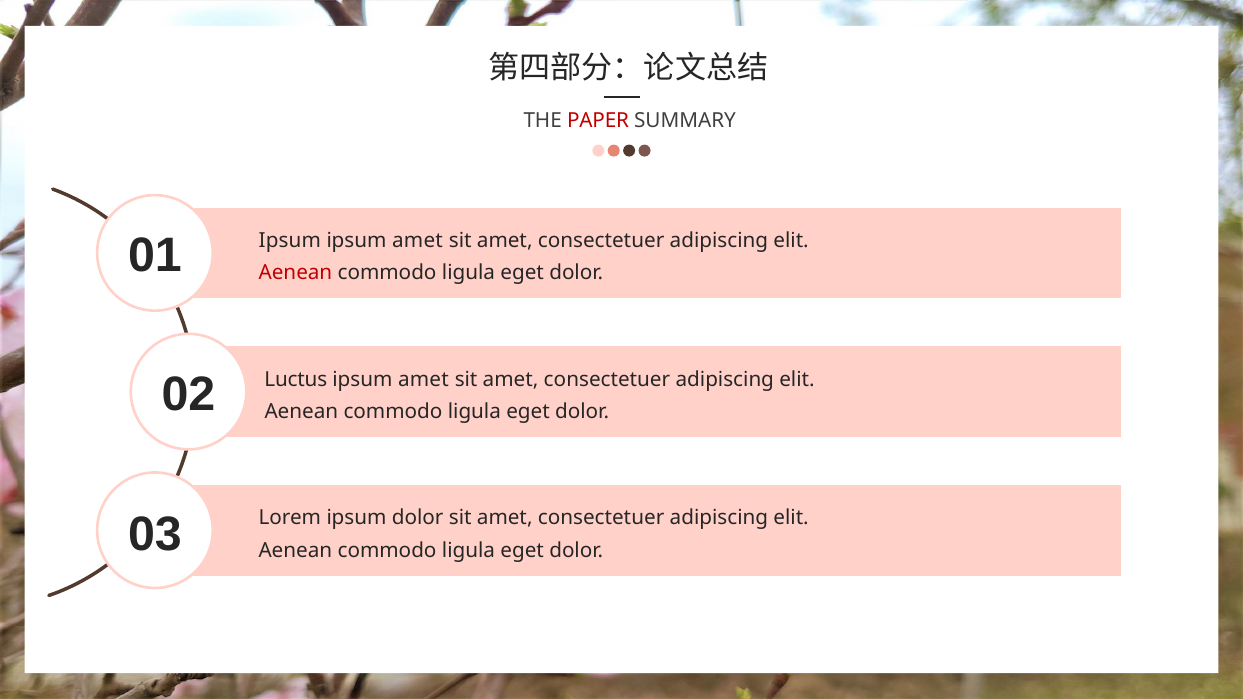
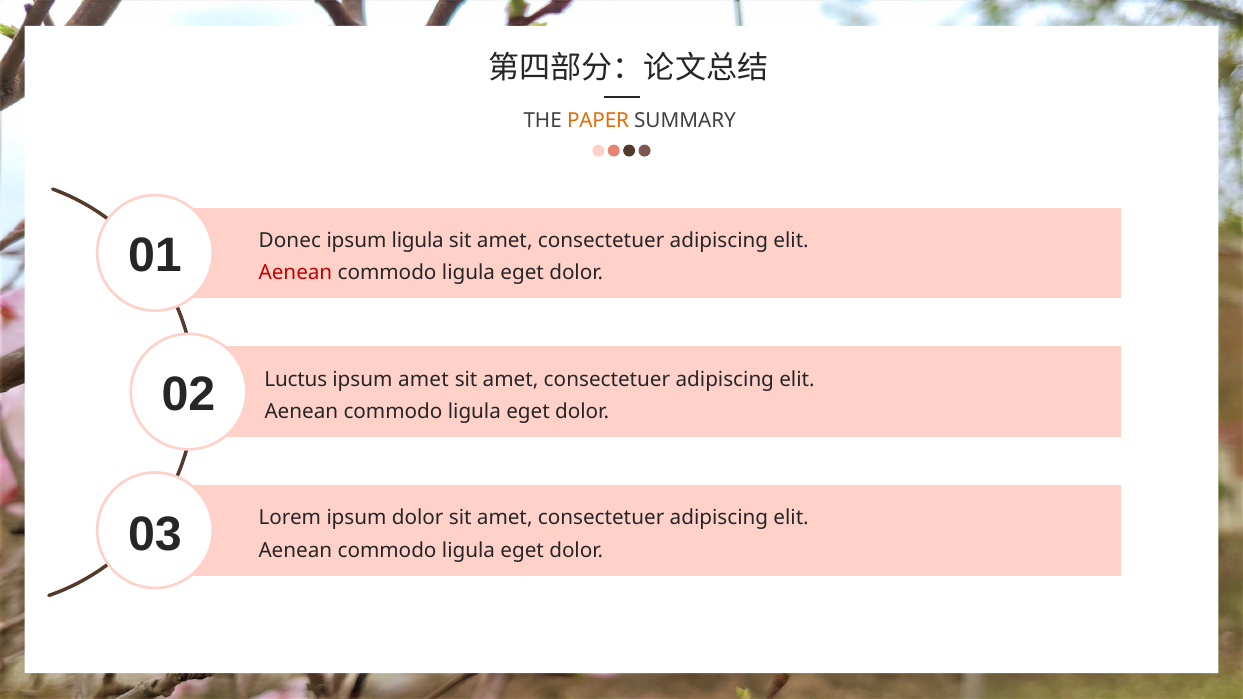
PAPER colour: red -> orange (598, 121)
Ipsum: Ipsum -> Donec (290, 241)
amet: amet -> ligula (418, 241)
